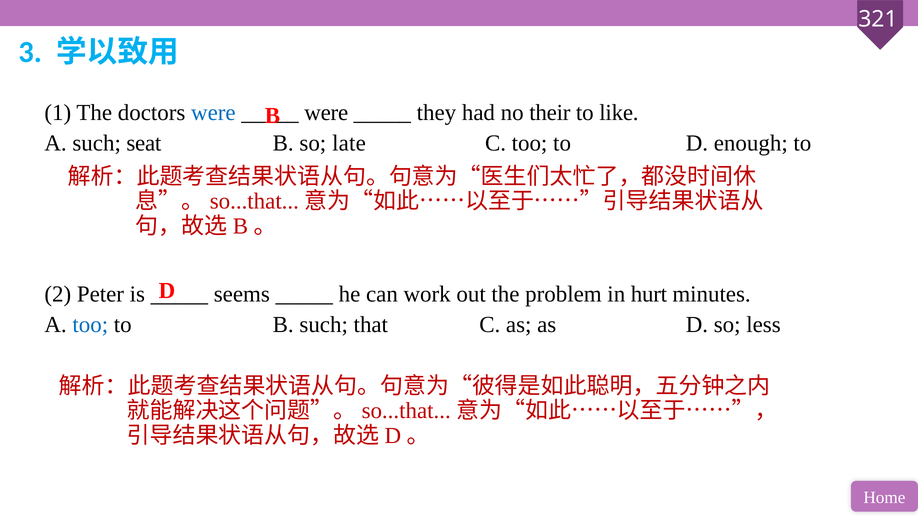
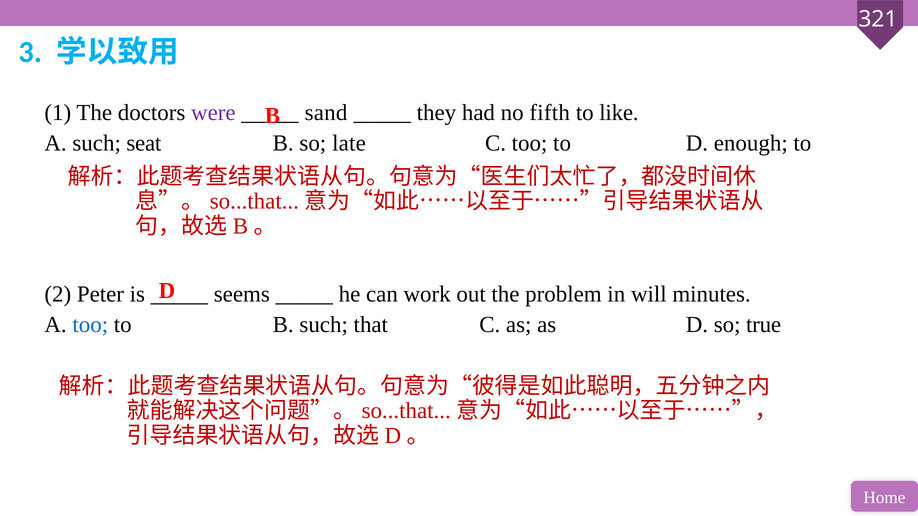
were colour: blue -> purple (213, 113)
were: were -> sand (326, 113)
their: their -> fifth (550, 113)
hurt: hurt -> will (649, 294)
less: less -> true (764, 325)
